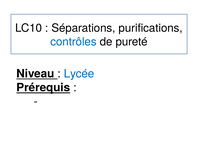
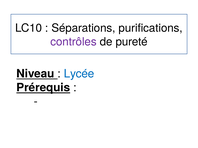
contrôles colour: blue -> purple (73, 42)
